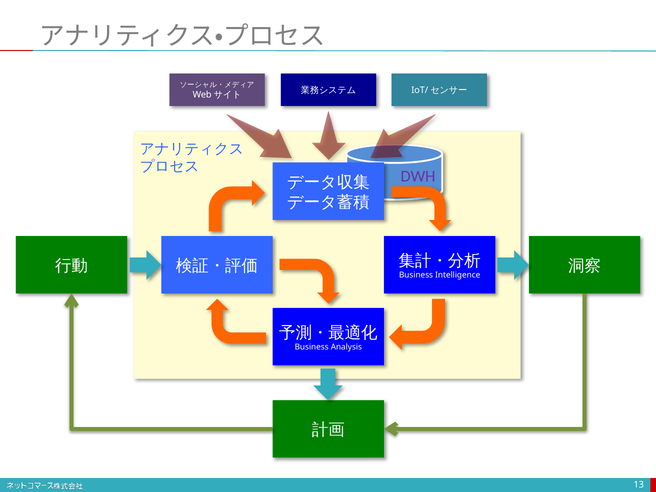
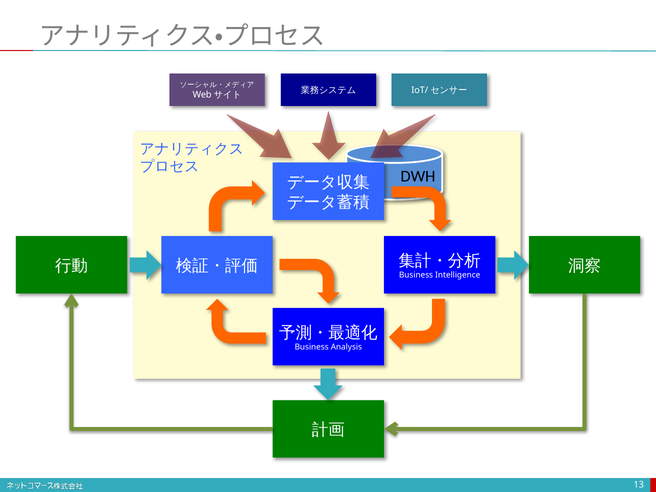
DWH colour: purple -> black (418, 176)
